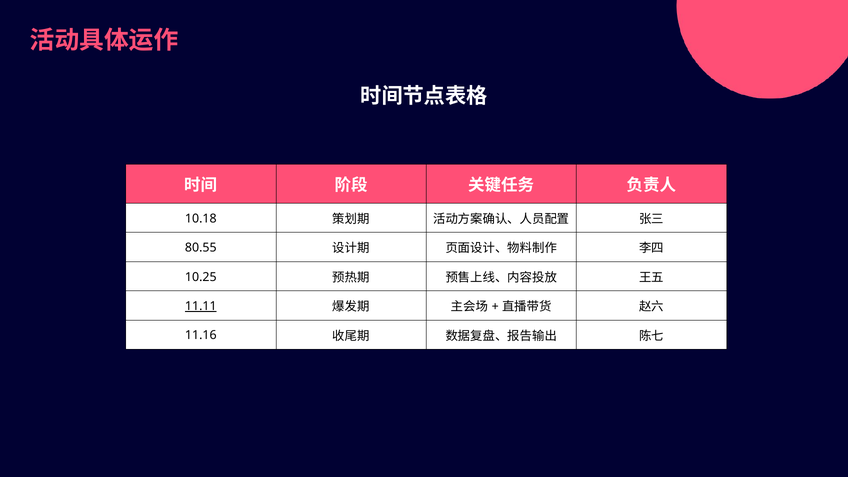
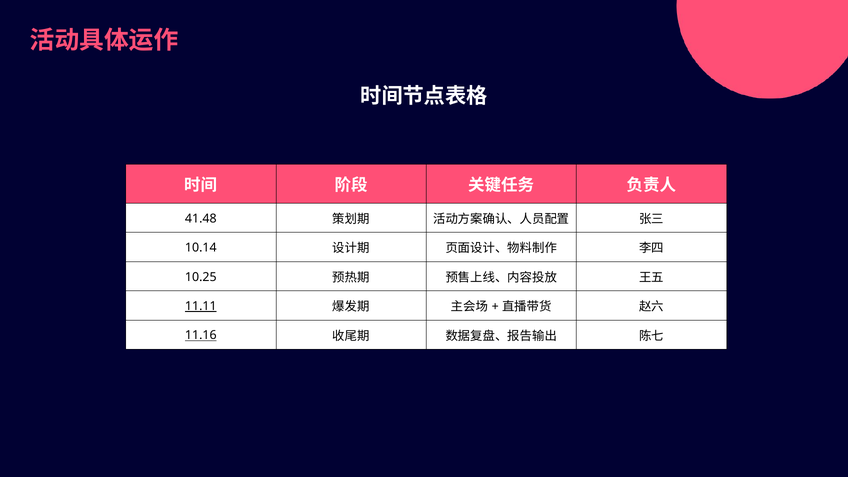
10.18: 10.18 -> 41.48 (201, 218)
80.55: 80.55 -> 10.14 (201, 248)
11.16 underline: none -> present (201, 335)
